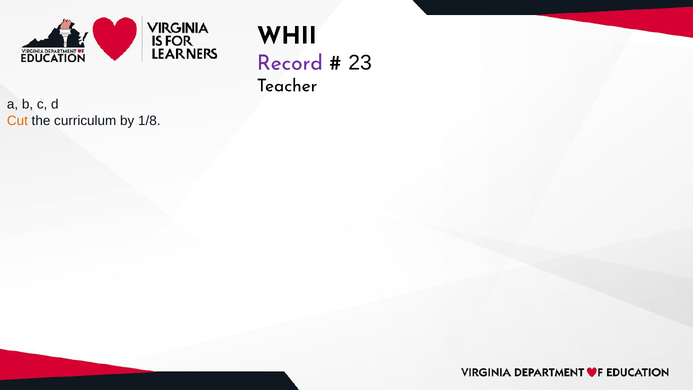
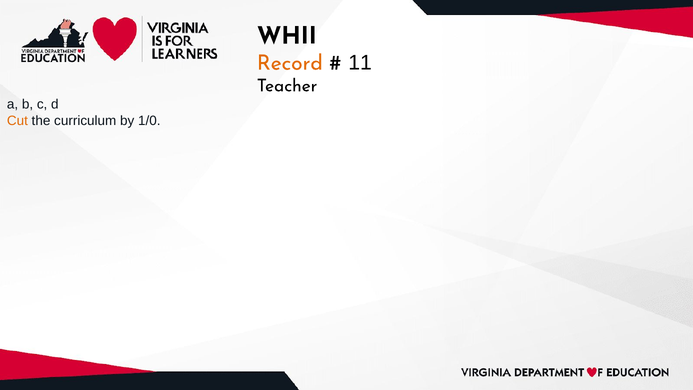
Record colour: purple -> orange (290, 63)
23: 23 -> 11 (360, 63)
1/8: 1/8 -> 1/0 (149, 121)
